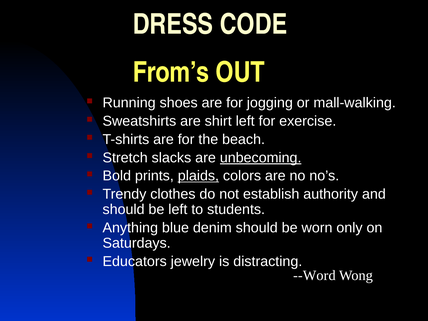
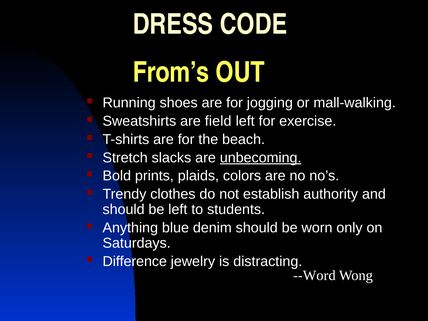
shirt: shirt -> field (218, 121)
plaids underline: present -> none (198, 176)
Educators: Educators -> Difference (135, 261)
